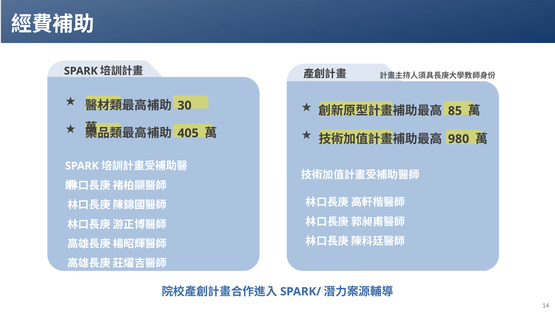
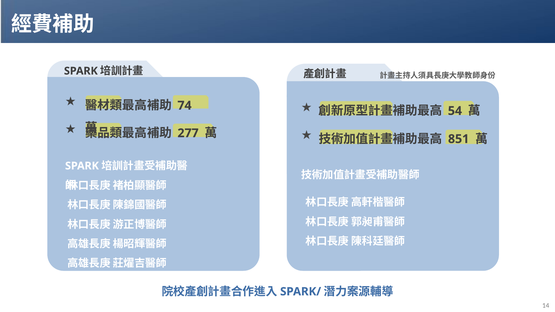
30: 30 -> 74 (185, 106)
85: 85 -> 54 (455, 111)
405: 405 -> 277 (188, 133)
980: 980 -> 851 (459, 139)
